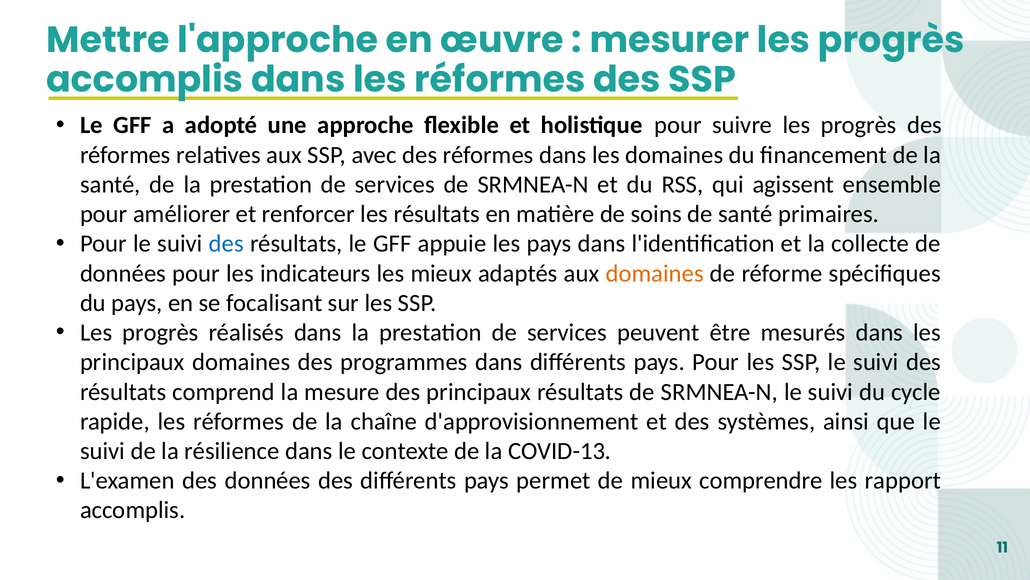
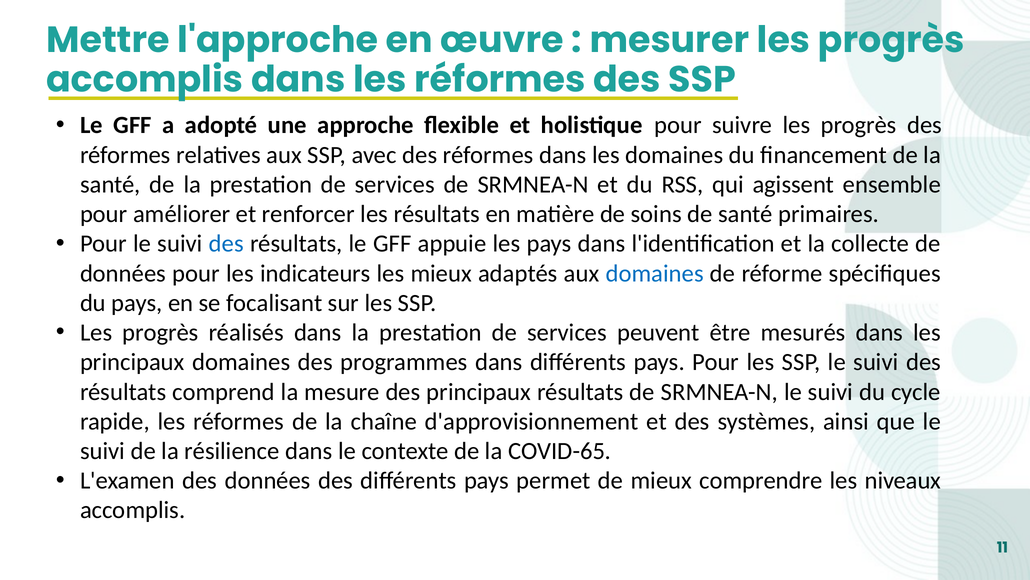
domaines colour: orange -> blue (655, 273)
COVID-13: COVID-13 -> COVID-65 (560, 451)
rapport: rapport -> niveaux (903, 480)
